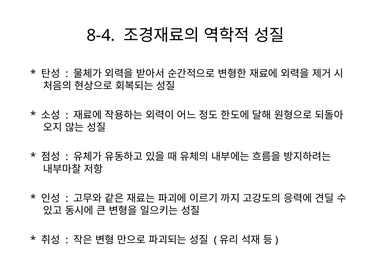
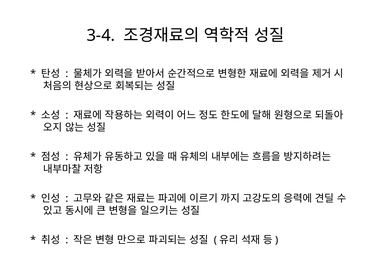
8-4: 8-4 -> 3-4 (101, 35)
